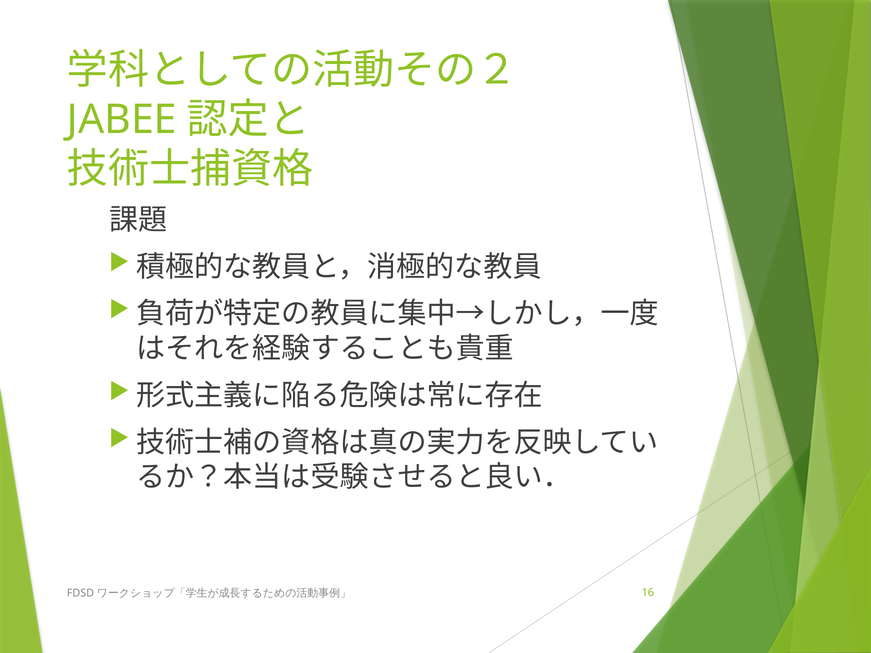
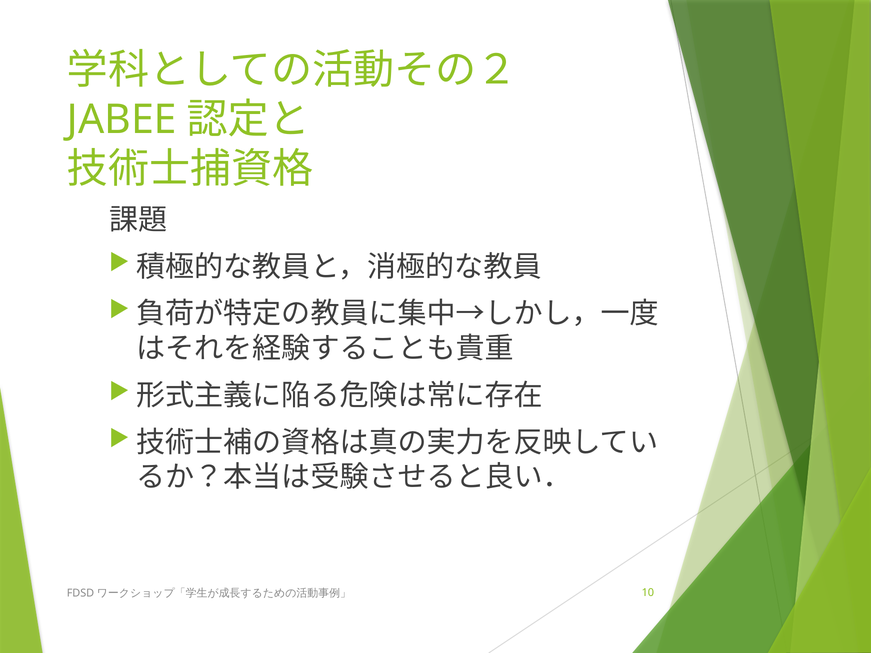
16: 16 -> 10 (648, 593)
